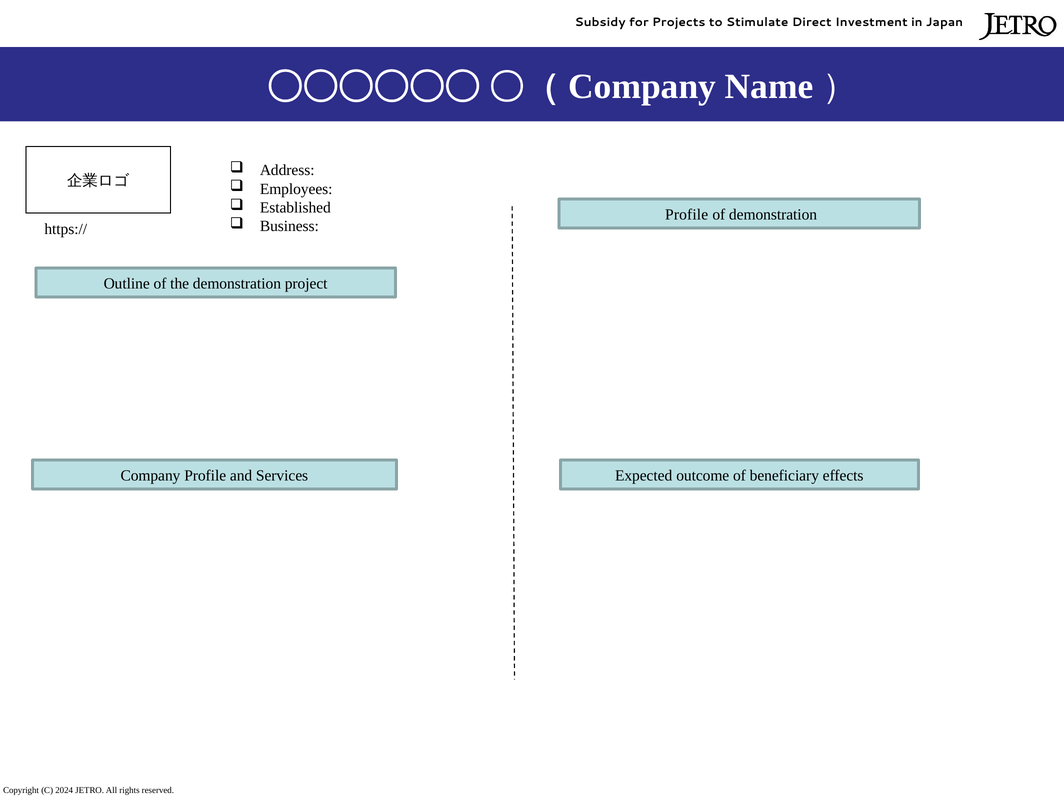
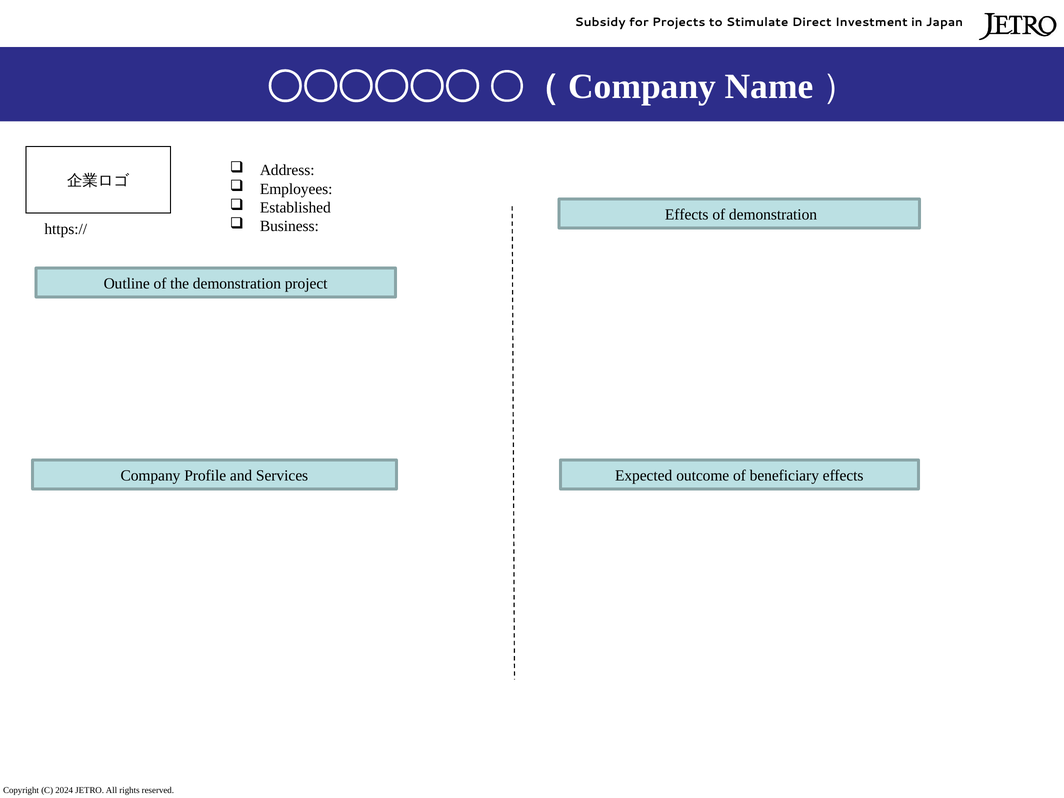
Profile: Profile -> Effects (687, 215)
